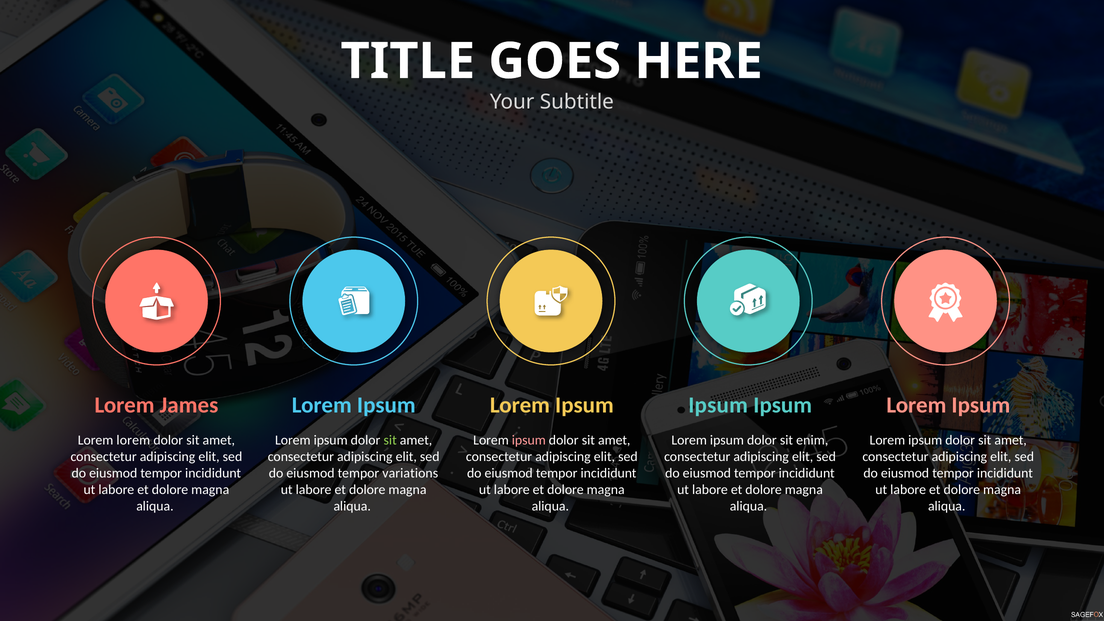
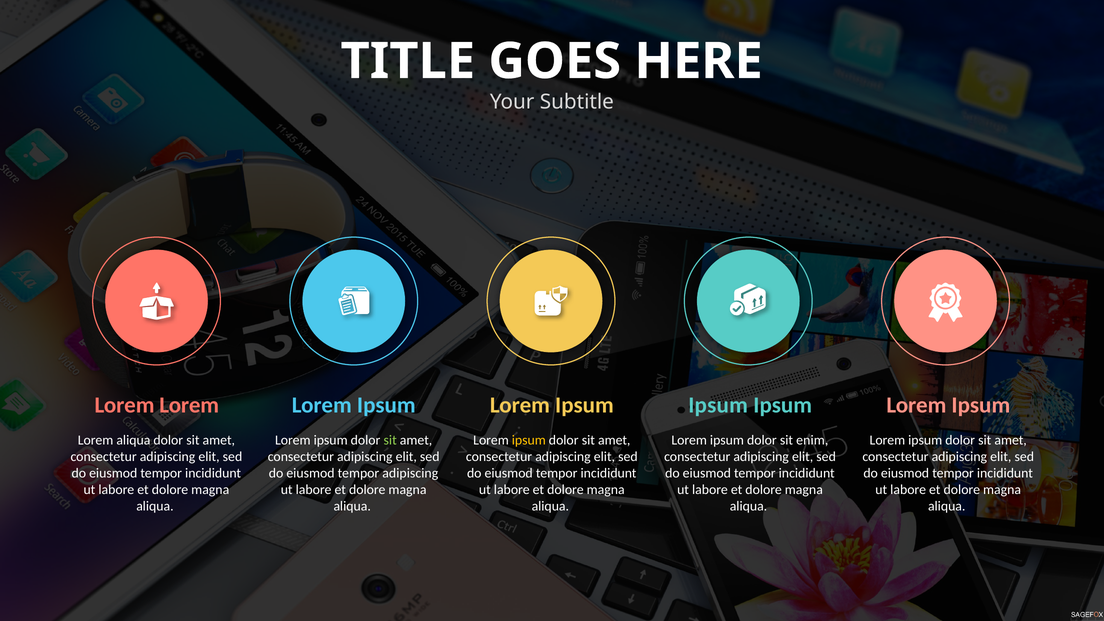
James: James -> Lorem (189, 405)
Lorem lorem: lorem -> aliqua (133, 440)
ipsum colour: pink -> yellow (529, 440)
tempor variations: variations -> adipiscing (410, 473)
